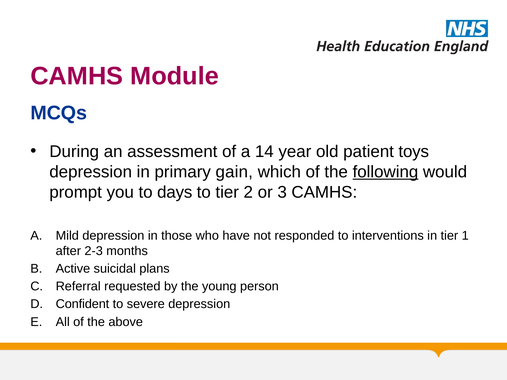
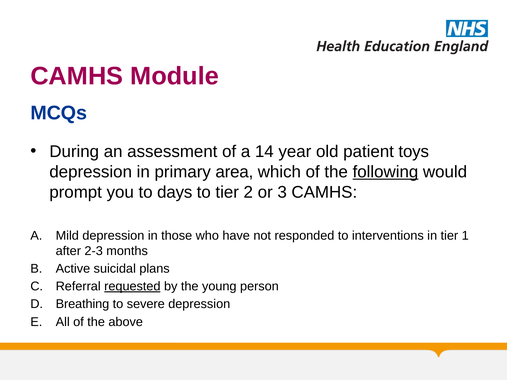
gain: gain -> area (234, 172)
requested underline: none -> present (132, 287)
Confident: Confident -> Breathing (82, 304)
